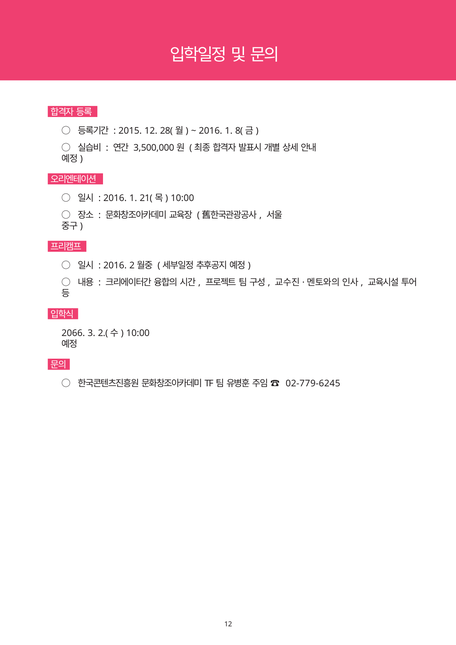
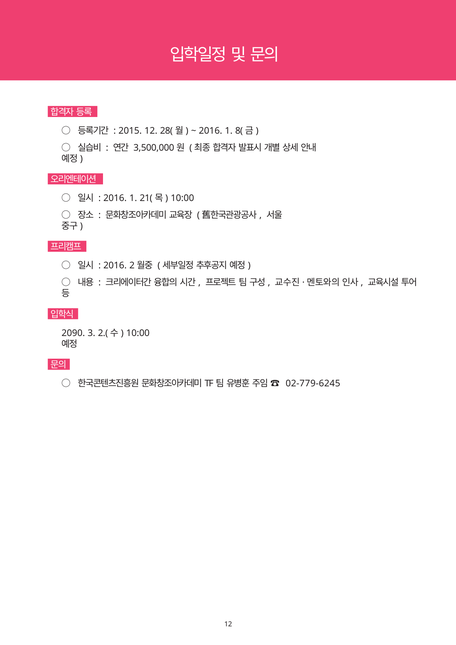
2066: 2066 -> 2090 (73, 333)
